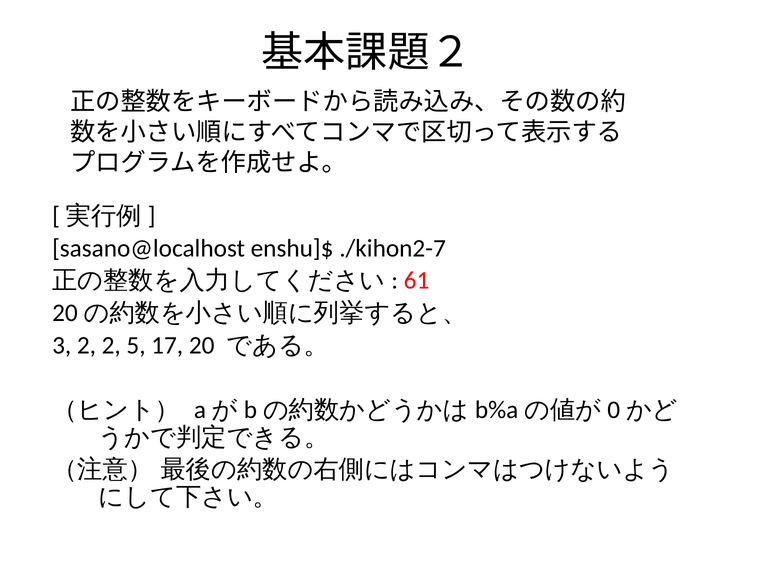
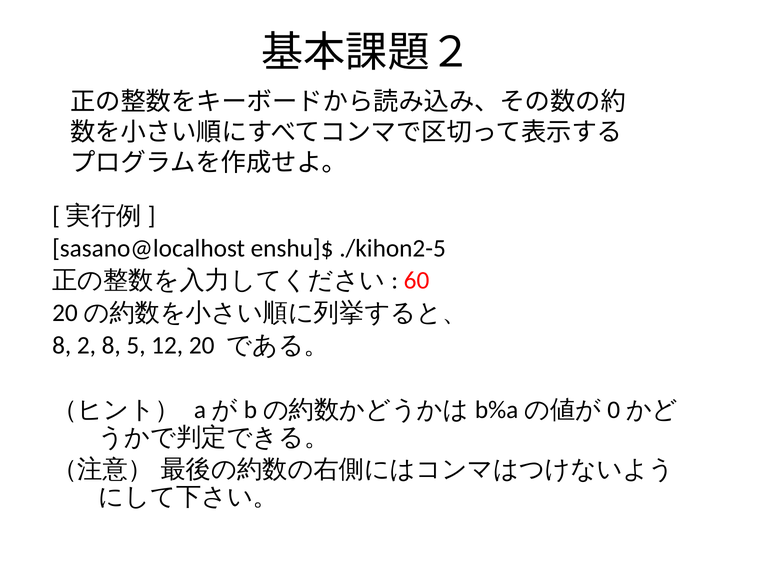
./kihon2-7: ./kihon2-7 -> ./kihon2-5 (393, 248)
61: 61 -> 60 (417, 280)
3: 3 -> 8 (62, 345)
2 2: 2 -> 8 (111, 345)
17: 17 -> 12 (167, 345)
